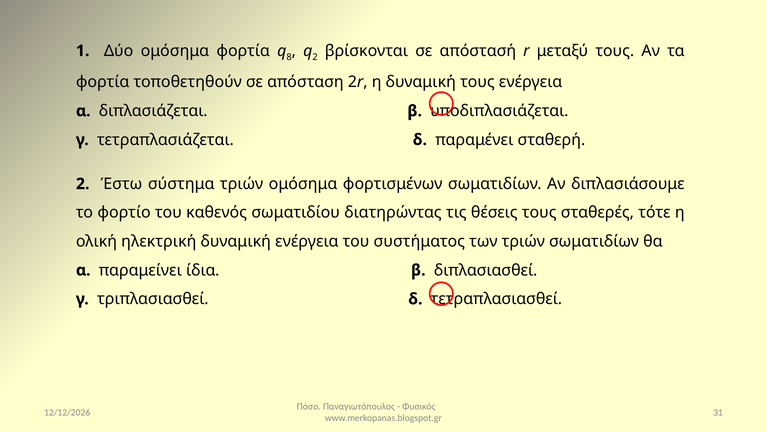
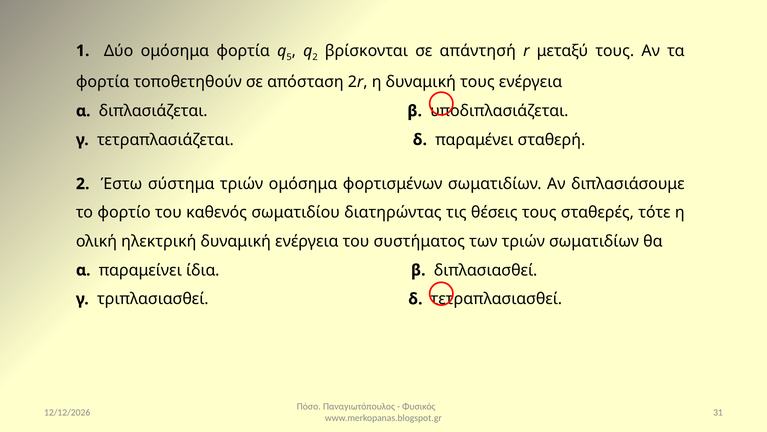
8: 8 -> 5 (289, 57)
απόστασή: απόστασή -> απάντησή (478, 51)
